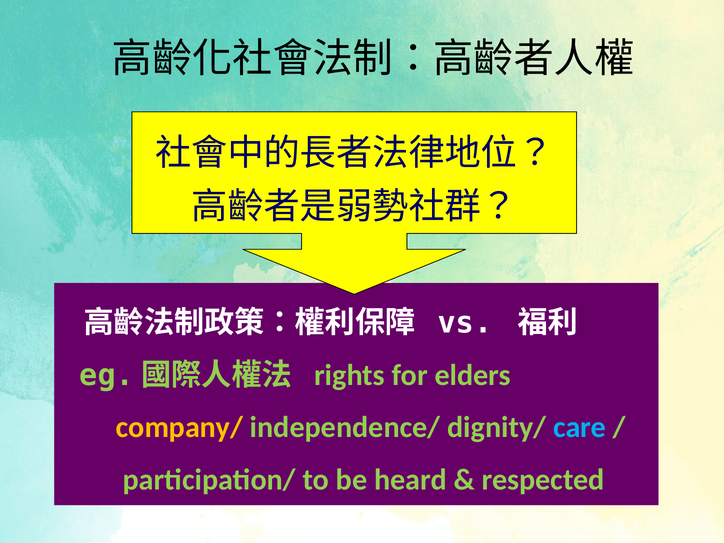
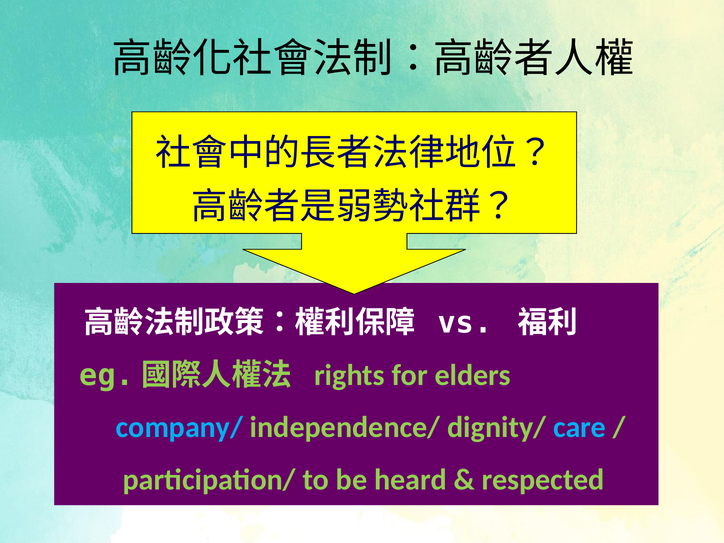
company/ colour: yellow -> light blue (179, 427)
